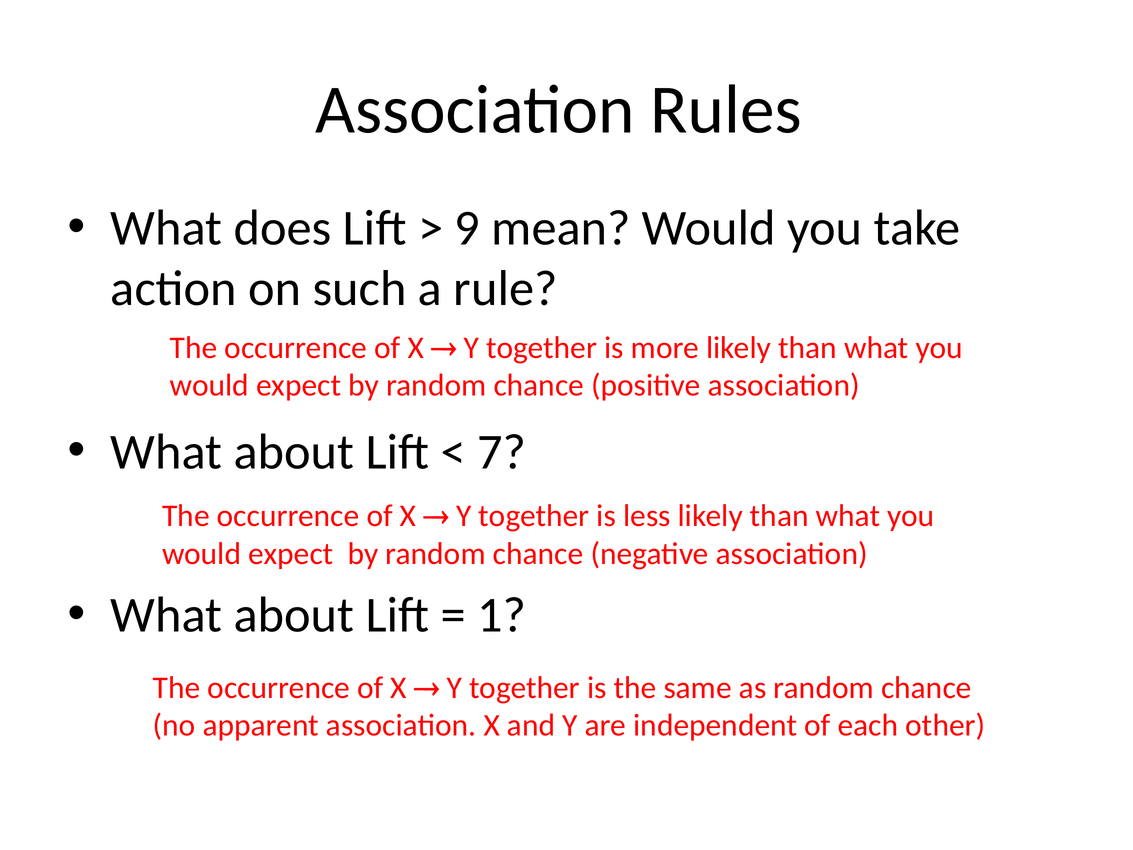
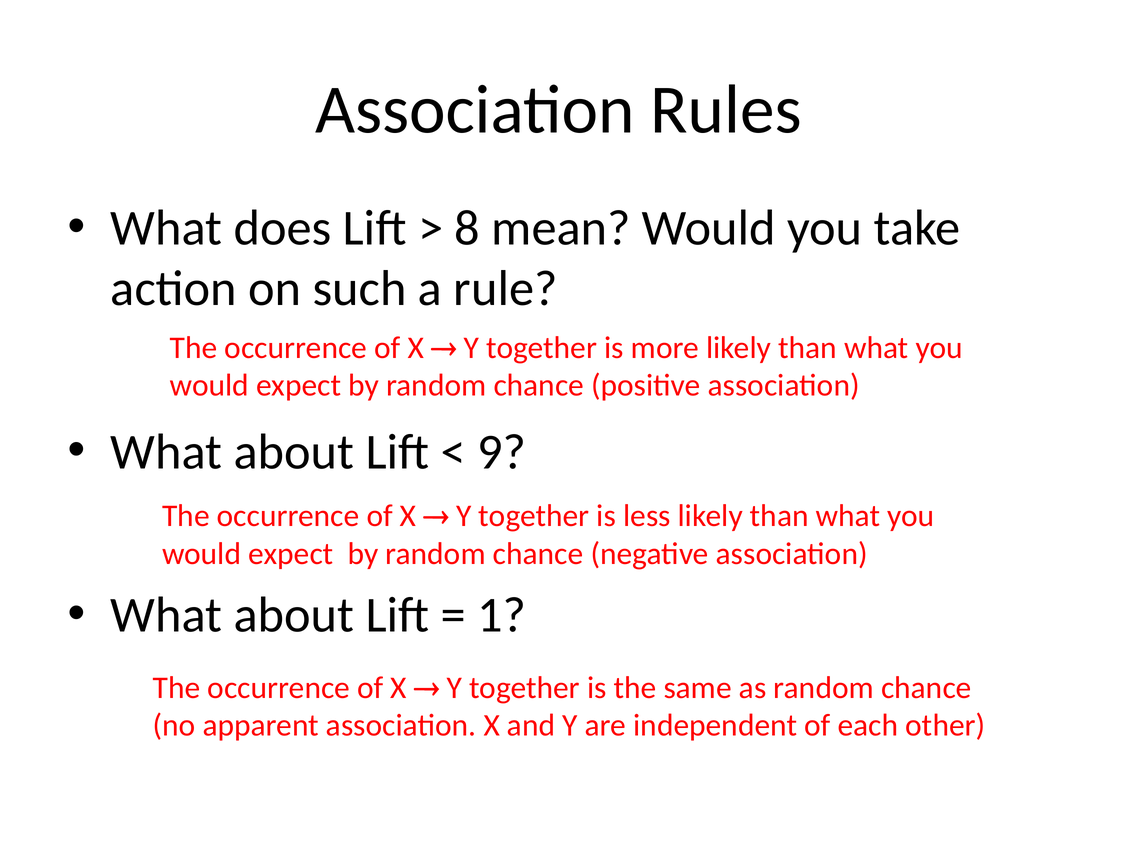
9: 9 -> 8 (467, 228)
7: 7 -> 9 (502, 452)
